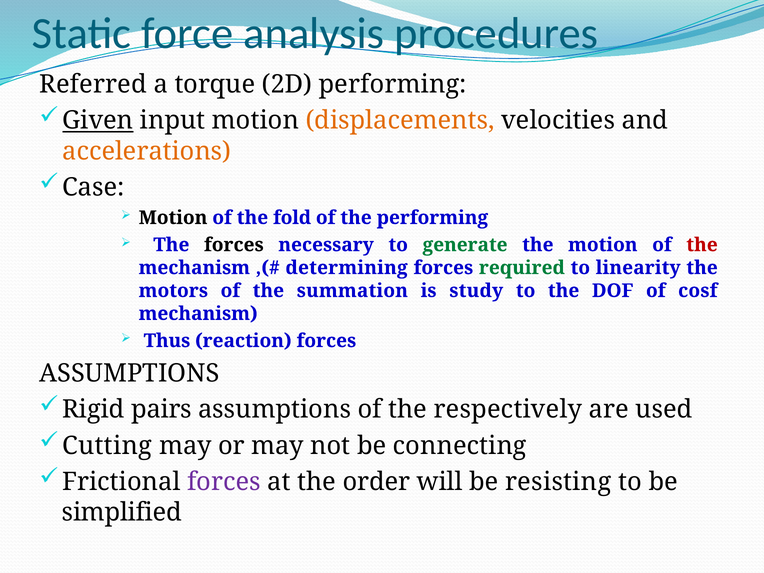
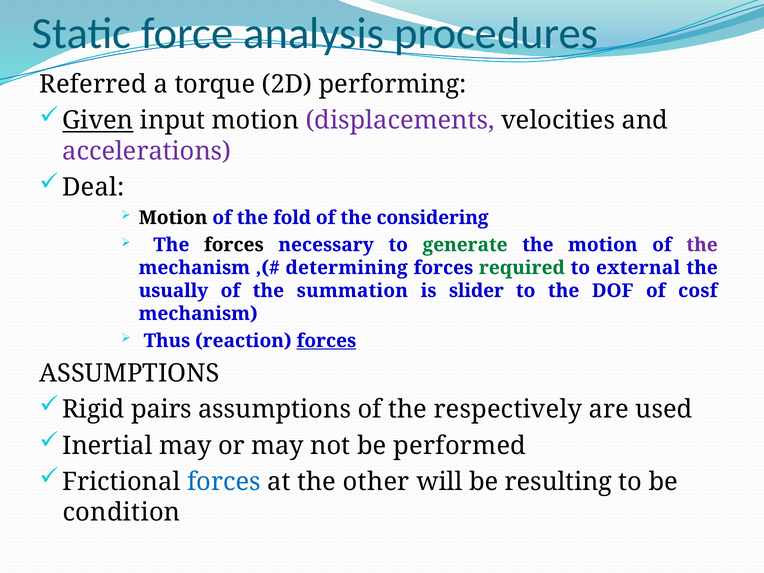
displacements colour: orange -> purple (400, 121)
accelerations colour: orange -> purple (147, 151)
Case: Case -> Deal (93, 187)
the performing: performing -> considering (433, 218)
the colour: red -> purple (702, 245)
linearity: linearity -> external (638, 268)
motors: motors -> usually (173, 291)
study: study -> slider (476, 291)
forces underline: none -> present (326, 341)
Cutting: Cutting -> Inertial (107, 446)
connecting: connecting -> performed (460, 446)
forces colour: purple -> blue (224, 482)
order: order -> other (376, 482)
resisting: resisting -> resulting (558, 482)
simplified: simplified -> condition (122, 512)
